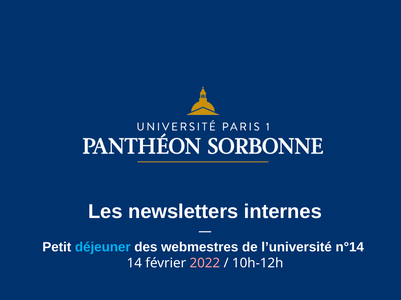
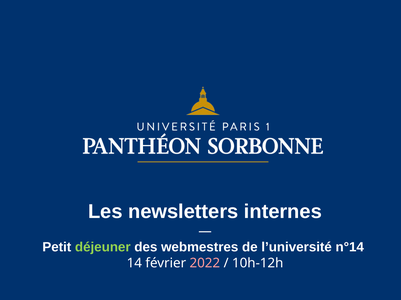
déjeuner colour: light blue -> light green (103, 248)
